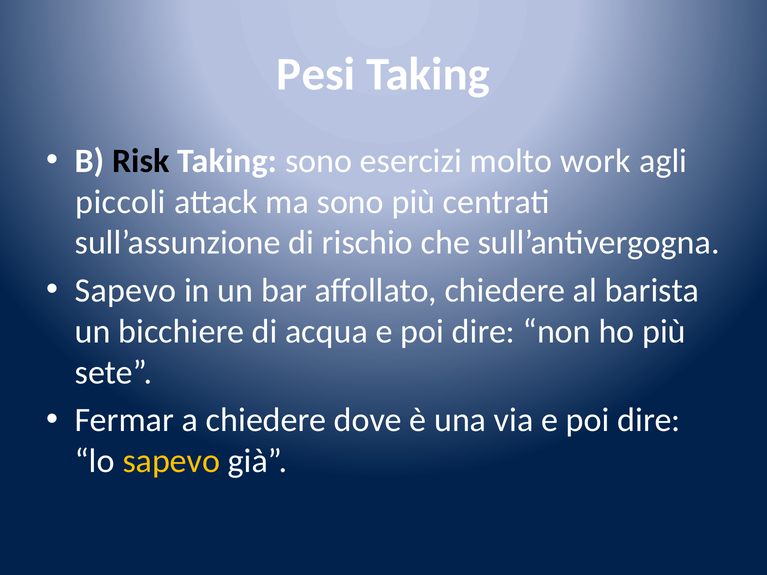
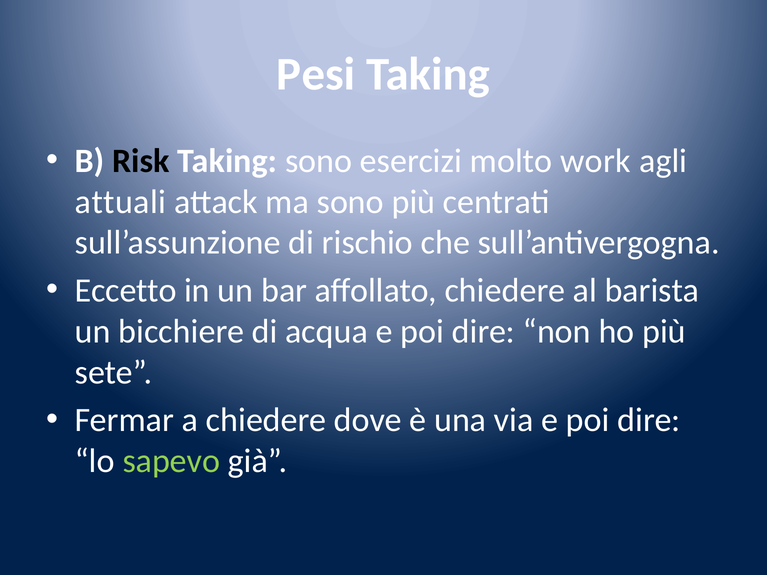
piccoli: piccoli -> attuali (120, 202)
Sapevo: Sapevo -> Eccetto (126, 291)
sapevo colour: yellow -> light green (171, 461)
